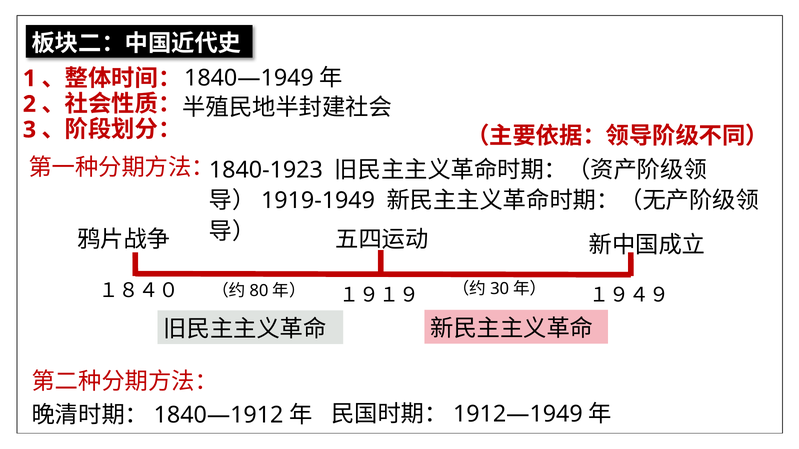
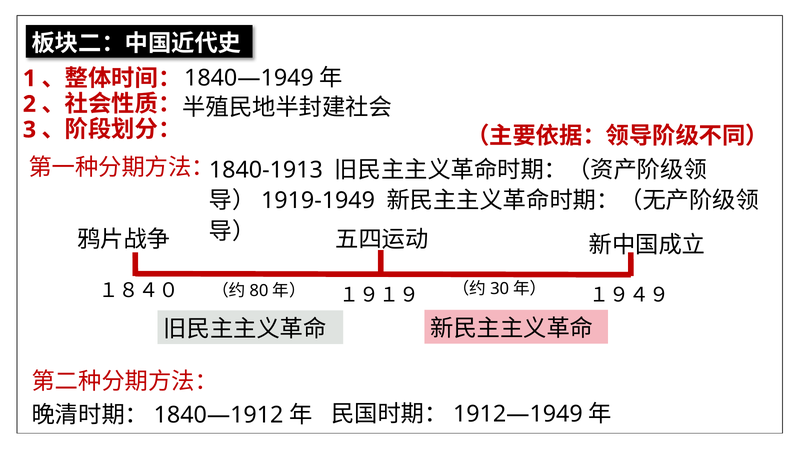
1840-1923: 1840-1923 -> 1840-1913 (266, 170)
